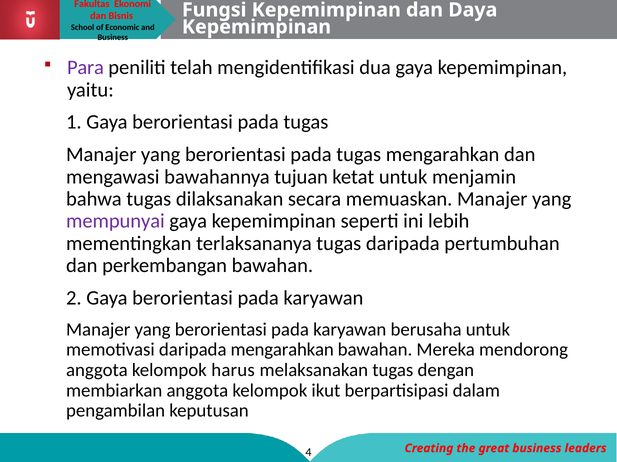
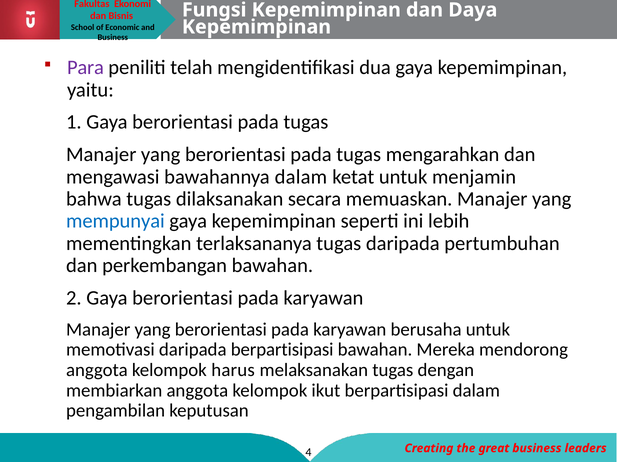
bawahannya tujuan: tujuan -> dalam (301, 177)
mempunyai colour: purple -> blue (115, 222)
daripada mengarahkan: mengarahkan -> berpartisipasi (282, 350)
